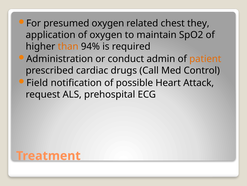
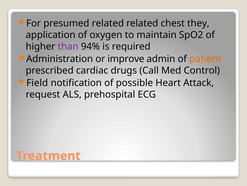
presumed oxygen: oxygen -> related (108, 23)
than colour: orange -> purple (68, 46)
conduct: conduct -> improve (126, 59)
